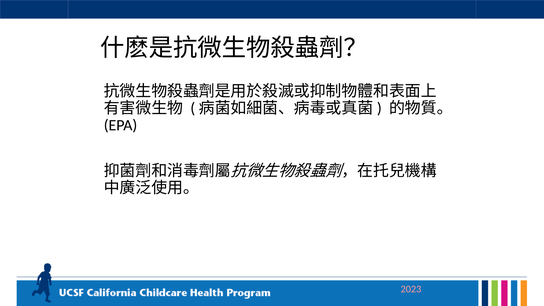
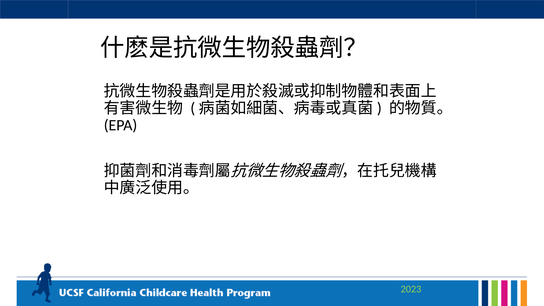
2023 colour: pink -> light green (411, 289)
